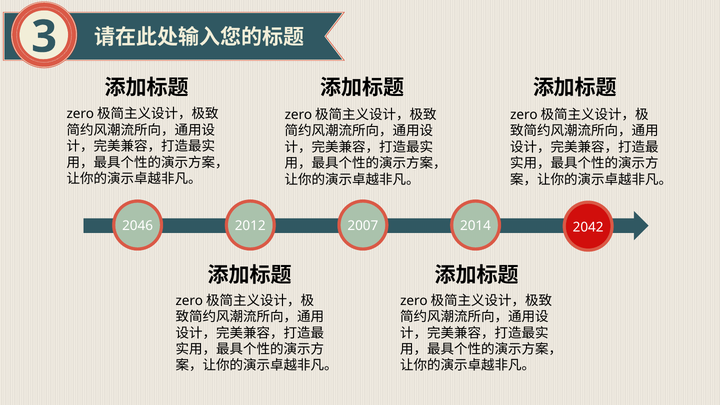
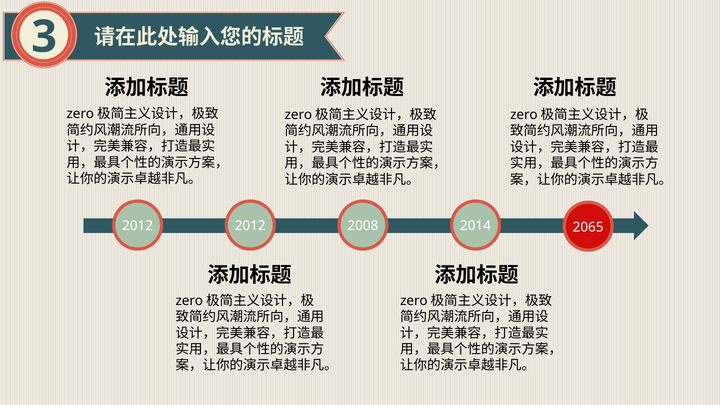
2046: 2046 -> 2012 (138, 226)
2007: 2007 -> 2008 (363, 226)
2042: 2042 -> 2065 (588, 227)
